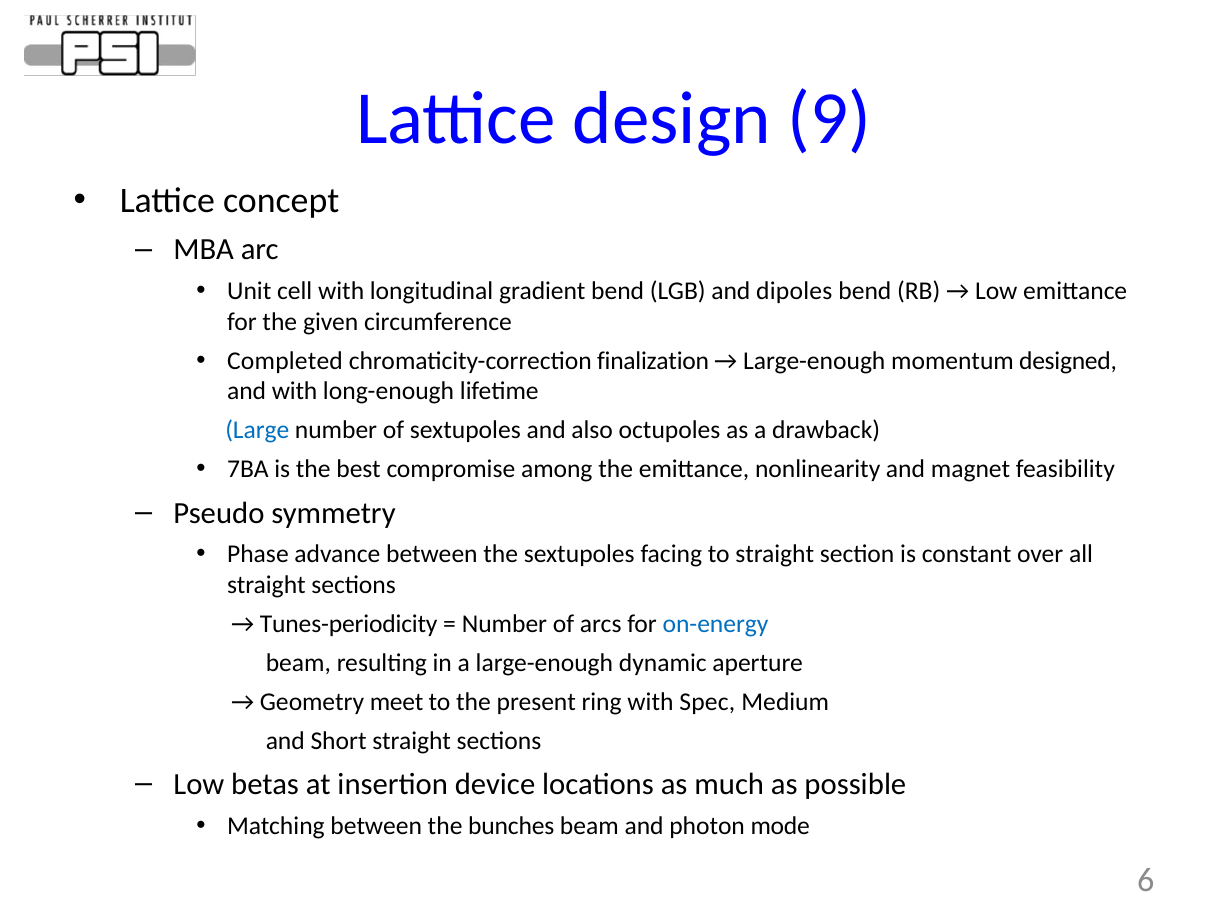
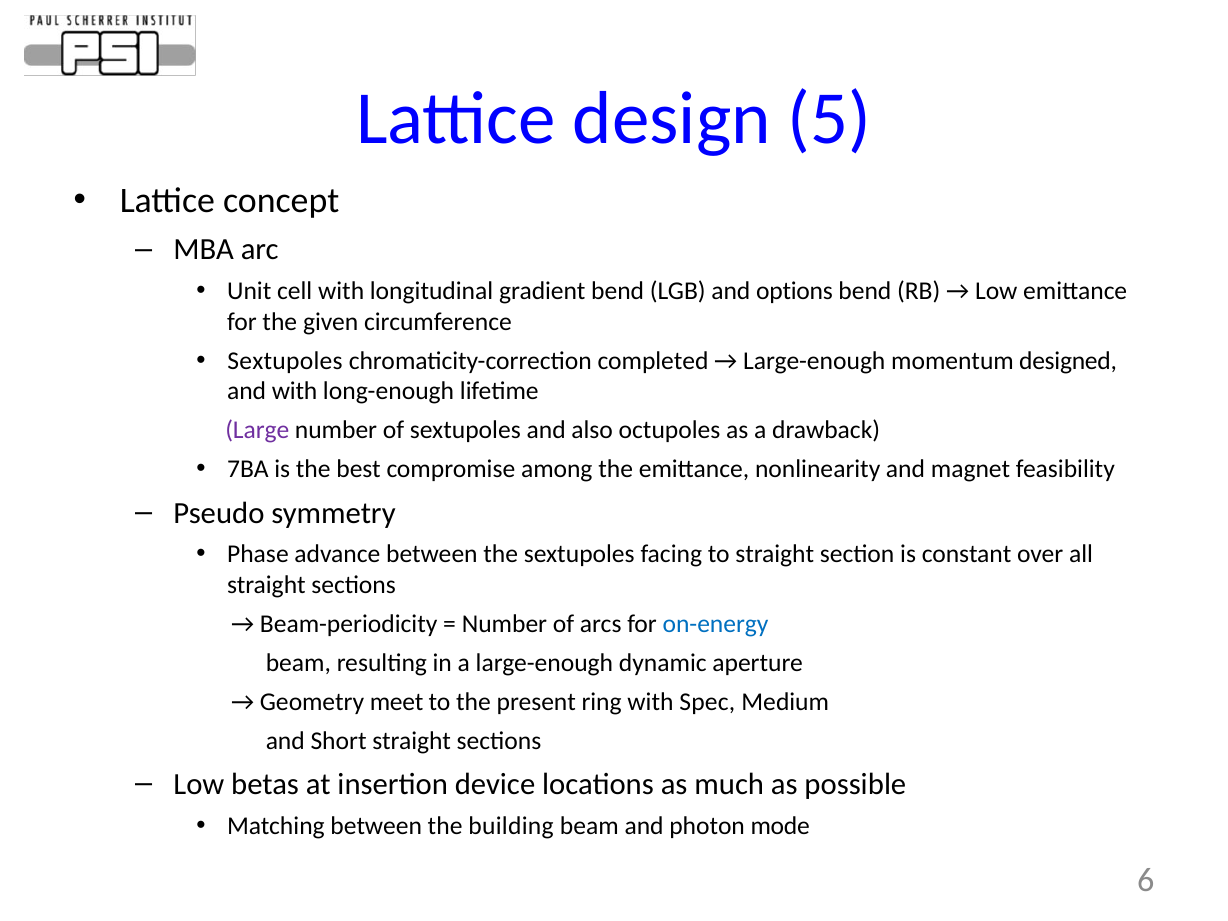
9: 9 -> 5 (830, 119)
dipoles: dipoles -> options (795, 291)
Completed: Completed -> Sextupoles (285, 361)
finalization: finalization -> completed (653, 361)
Large colour: blue -> purple (257, 430)
Tunes-periodicity: Tunes-periodicity -> Beam-periodicity (349, 624)
bunches: bunches -> building (511, 826)
